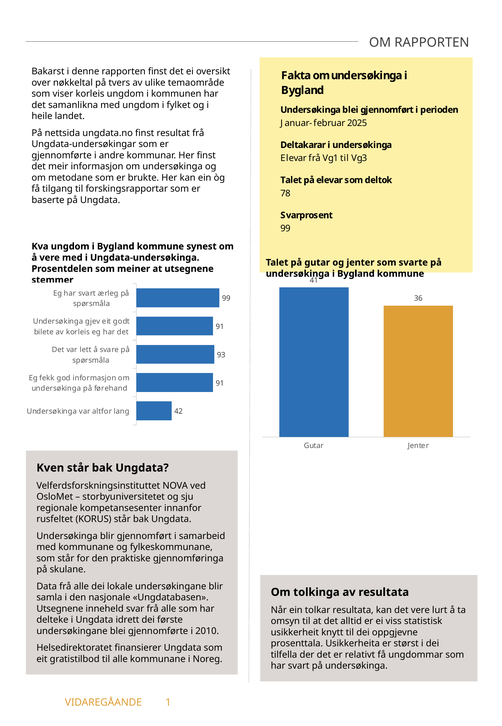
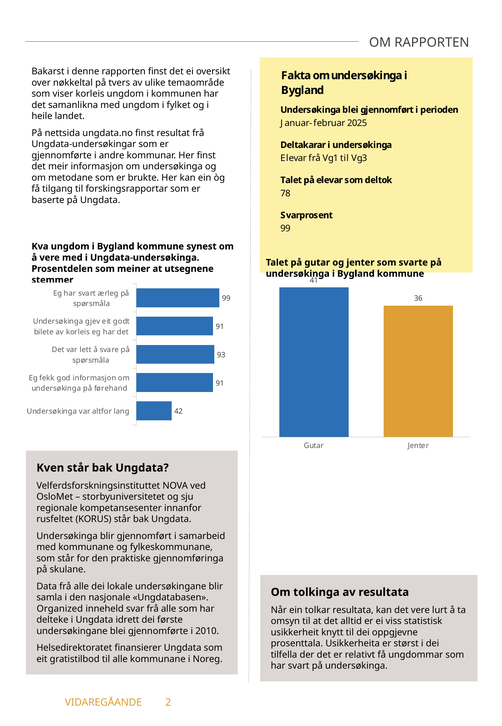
Utsegnene: Utsegnene -> Organized (60, 608)
1: 1 -> 2 (168, 702)
